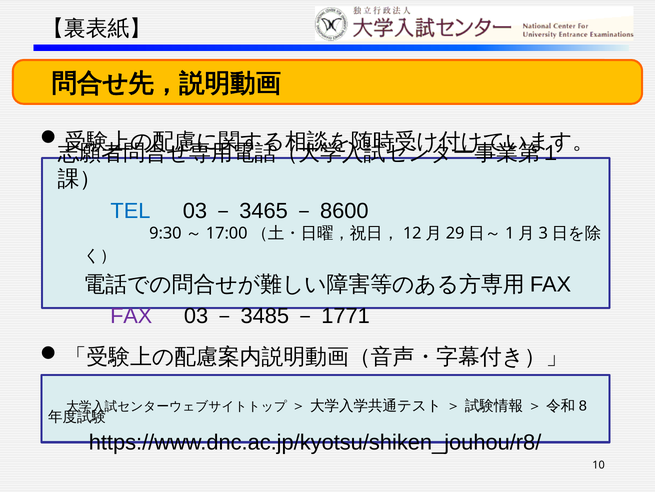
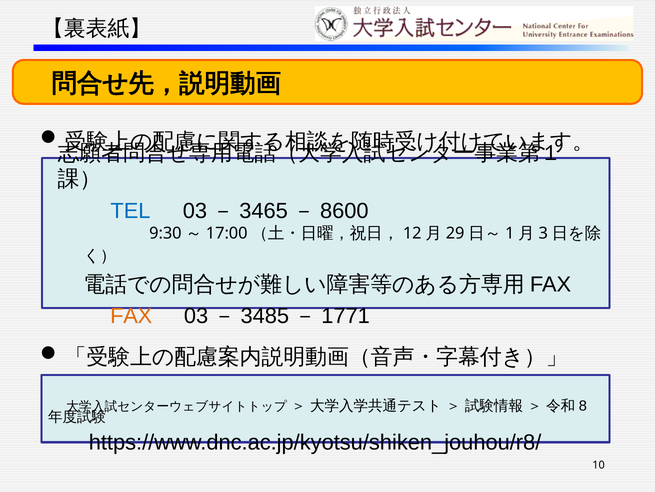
FAX colour: purple -> orange (131, 316)
